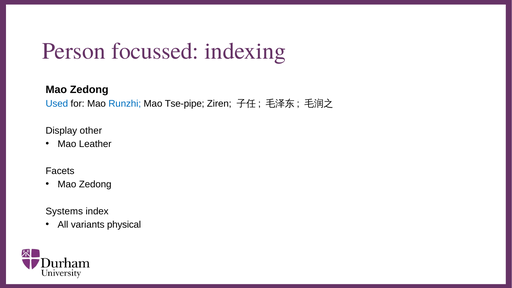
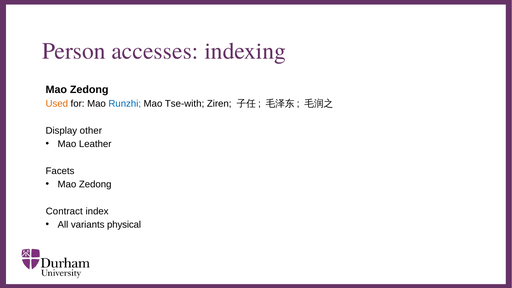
focussed: focussed -> accesses (155, 51)
Used colour: blue -> orange (57, 104)
Tse-pipe: Tse-pipe -> Tse-with (185, 104)
Systems: Systems -> Contract (64, 211)
